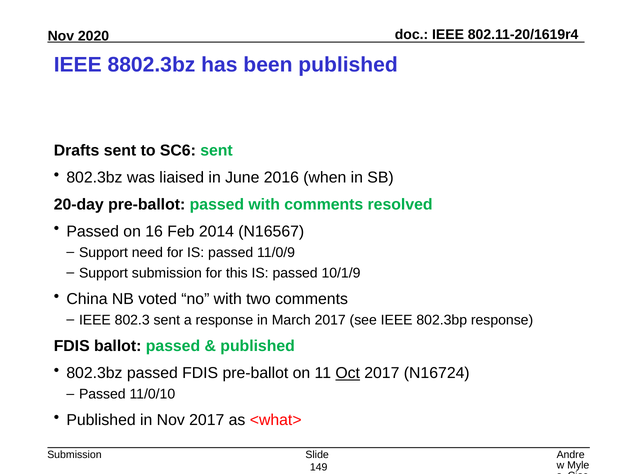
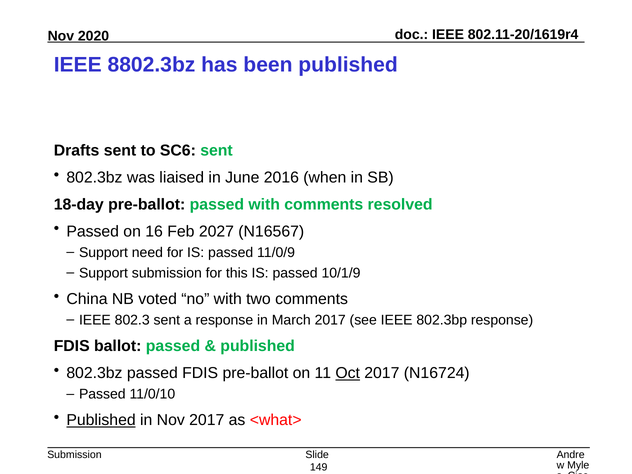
20-day: 20-day -> 18-day (79, 204)
2014: 2014 -> 2027 (216, 231)
Published underline: none -> present (101, 420)
